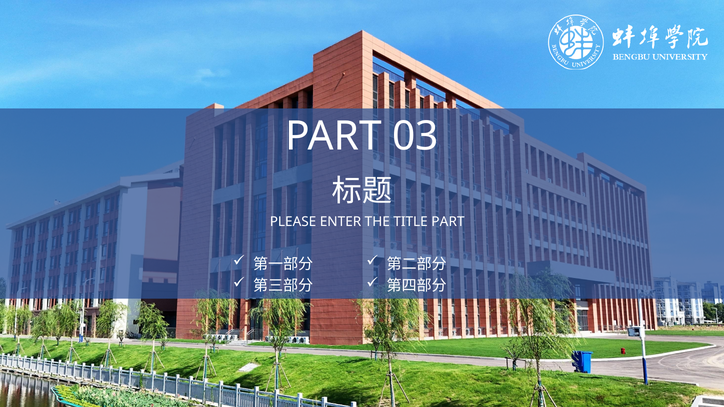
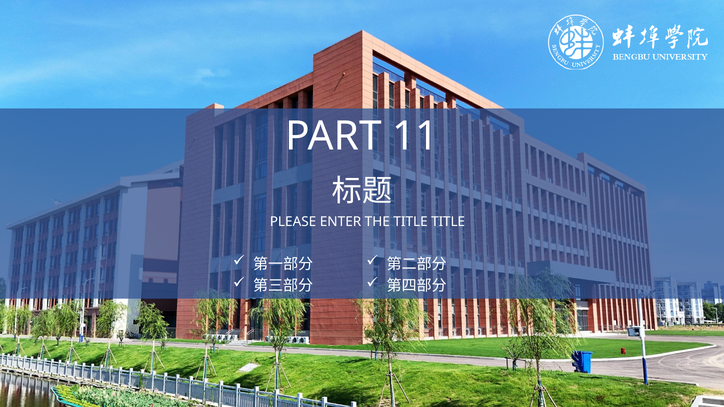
03: 03 -> 11 (415, 136)
TITLE PART: PART -> TITLE (448, 222)
